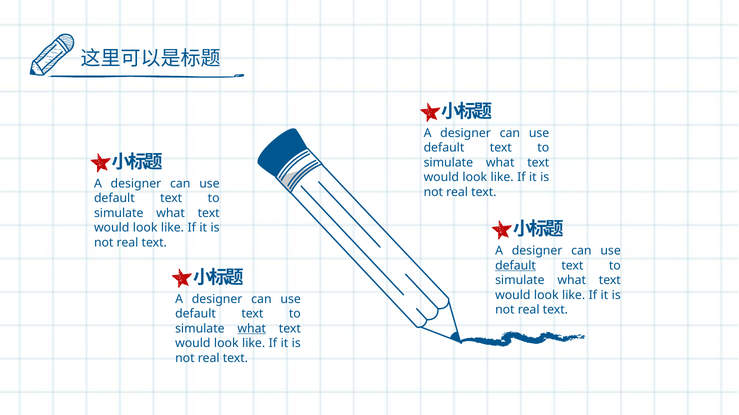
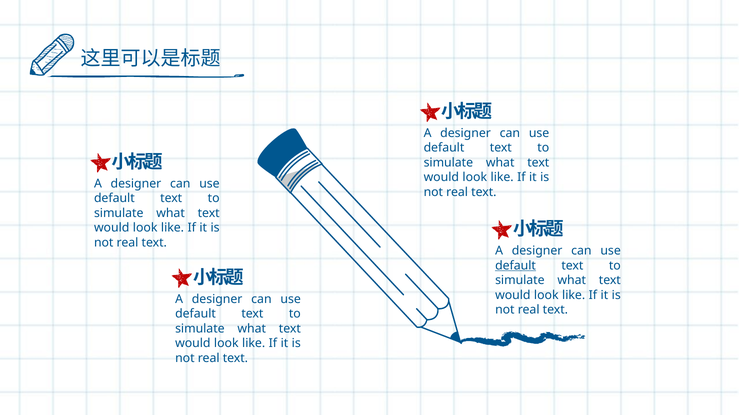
what underline: present -> none (252, 329)
